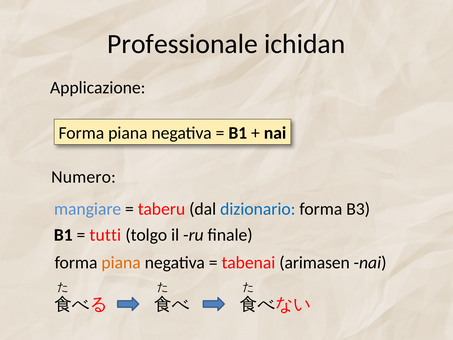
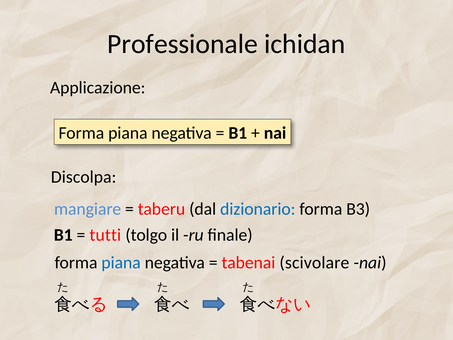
Numero: Numero -> Discolpa (84, 177)
piana colour: orange -> blue (121, 262)
arimasen: arimasen -> scivolare (314, 262)
